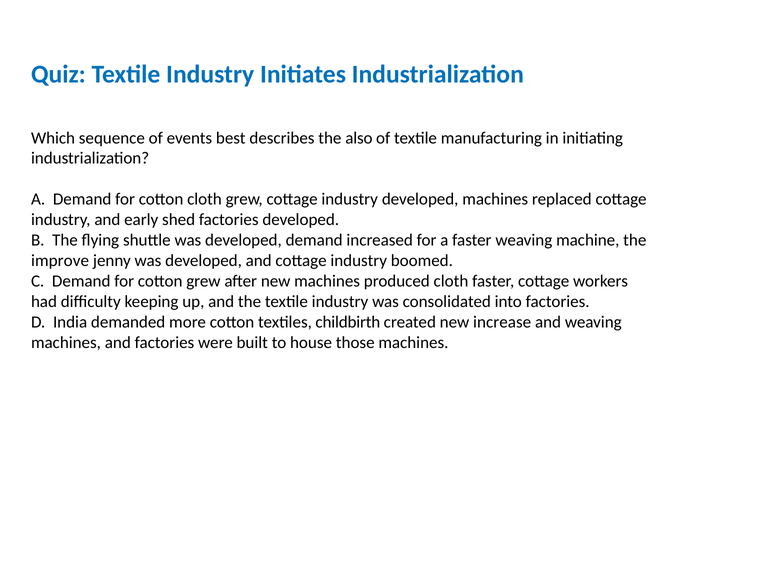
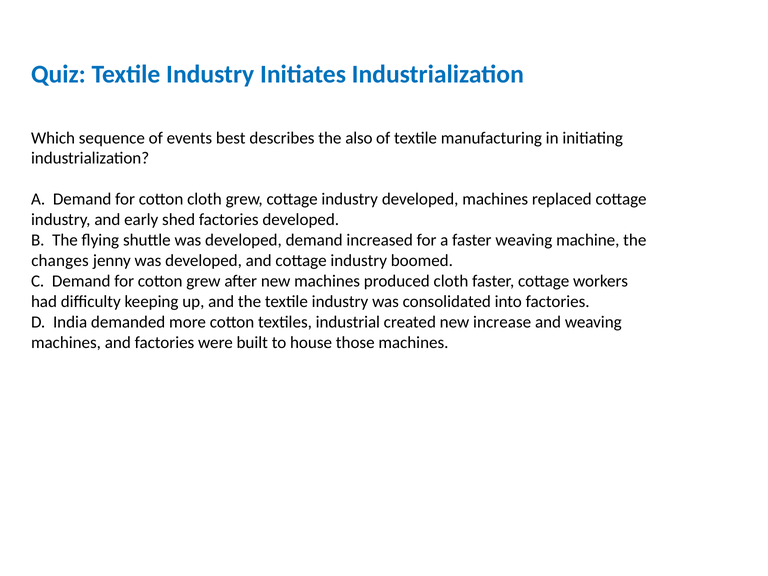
improve: improve -> changes (60, 261)
childbirth: childbirth -> industrial (348, 322)
